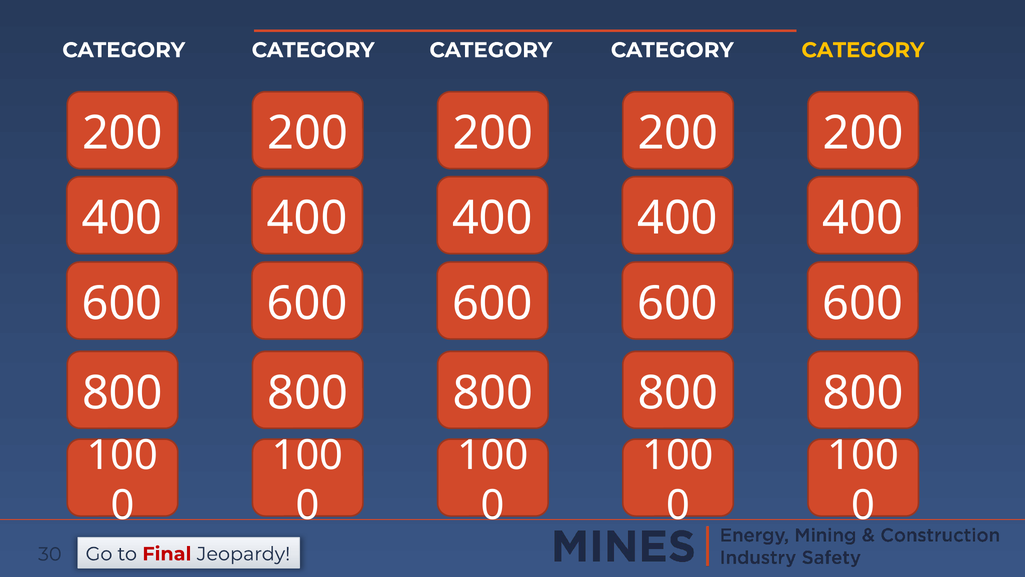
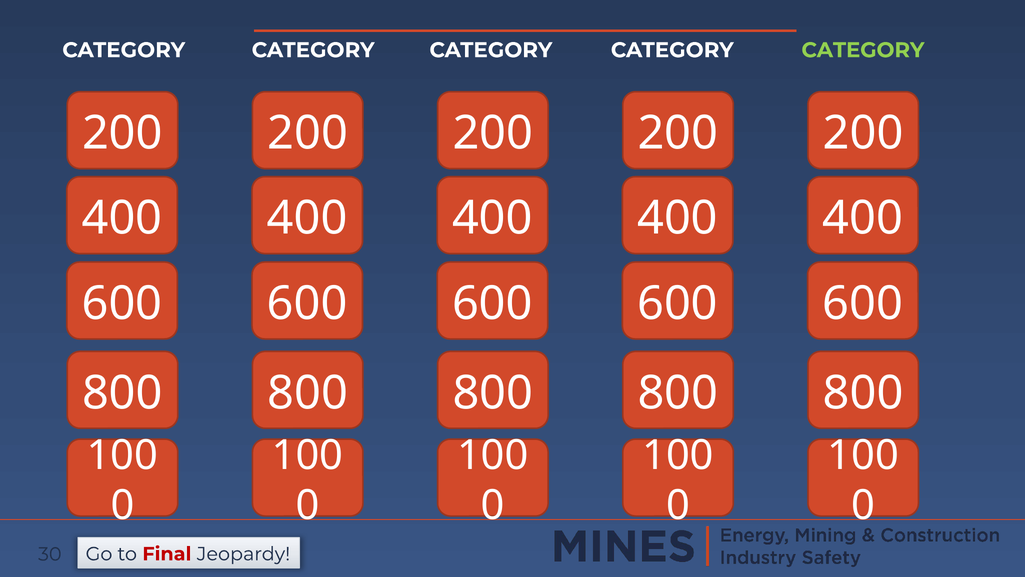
CATEGORY colour: yellow -> light green (863, 50)
